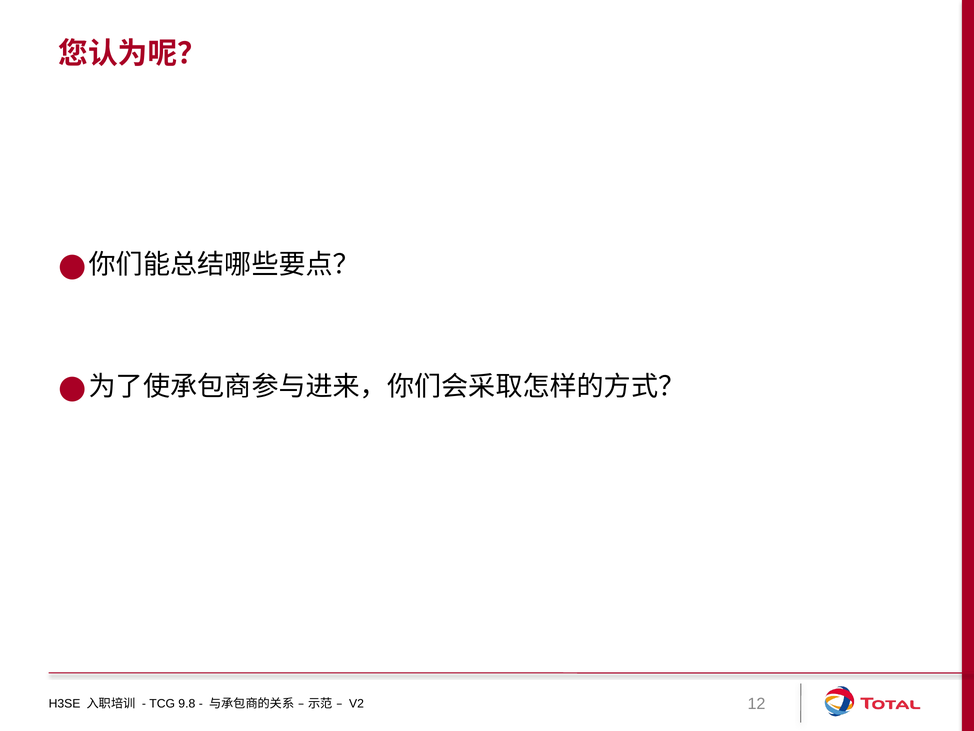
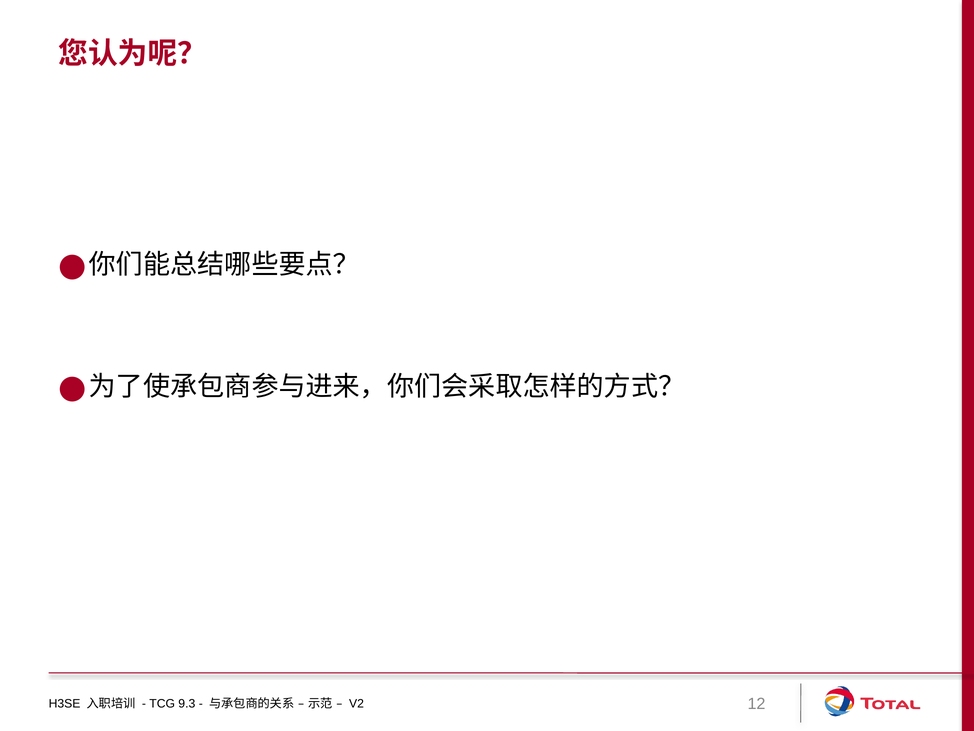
9.8: 9.8 -> 9.3 (187, 703)
